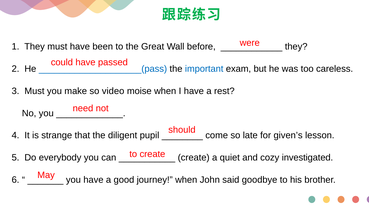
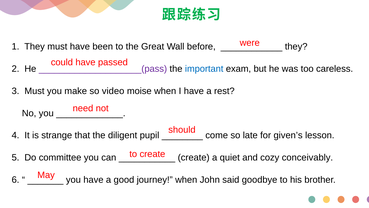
____________________(pass colour: blue -> purple (103, 69)
everybody: everybody -> committee (60, 157)
investigated: investigated -> conceivably (307, 157)
